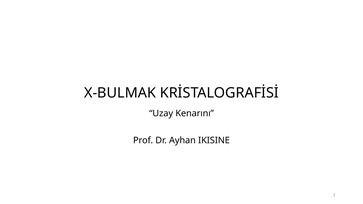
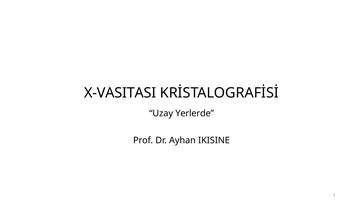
X-BULMAK: X-BULMAK -> X-VASITASI (120, 93)
Kenarını: Kenarını -> Yerlerde (195, 113)
